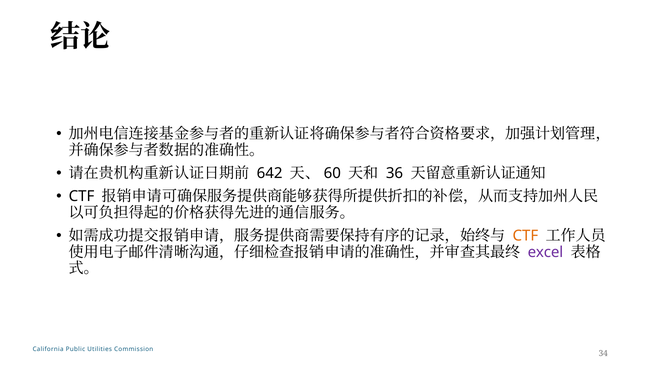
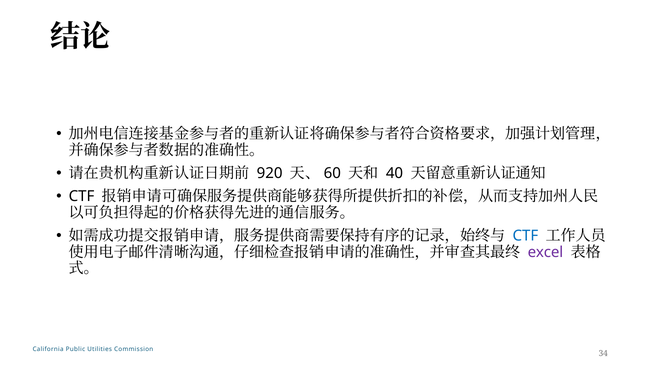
642: 642 -> 920 (270, 173)
36: 36 -> 40 (394, 173)
CTF colour: orange -> blue (525, 236)
